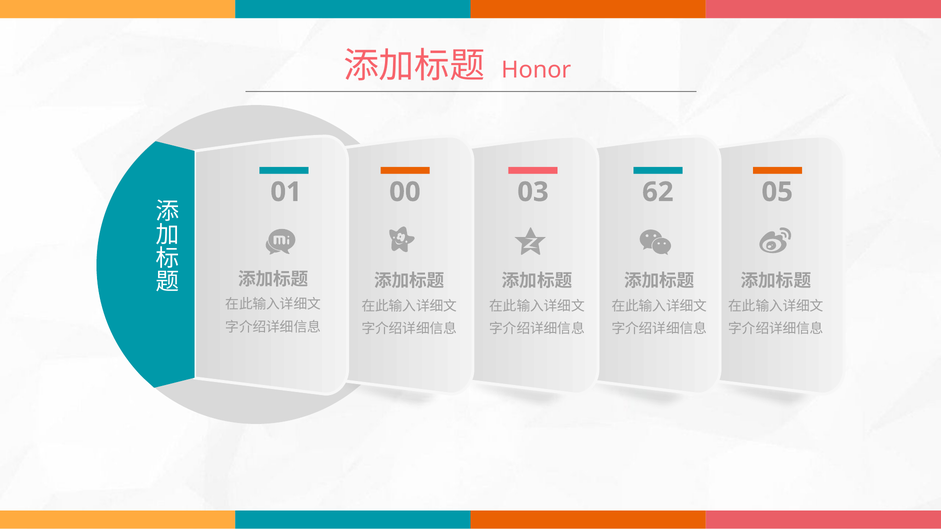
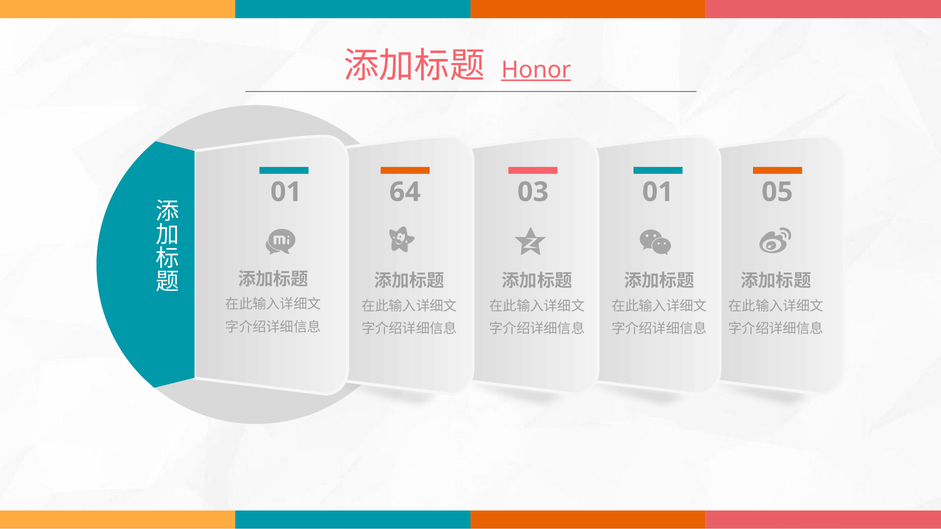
Honor underline: none -> present (536, 70)
00: 00 -> 64 (405, 192)
03 62: 62 -> 01 (658, 192)
